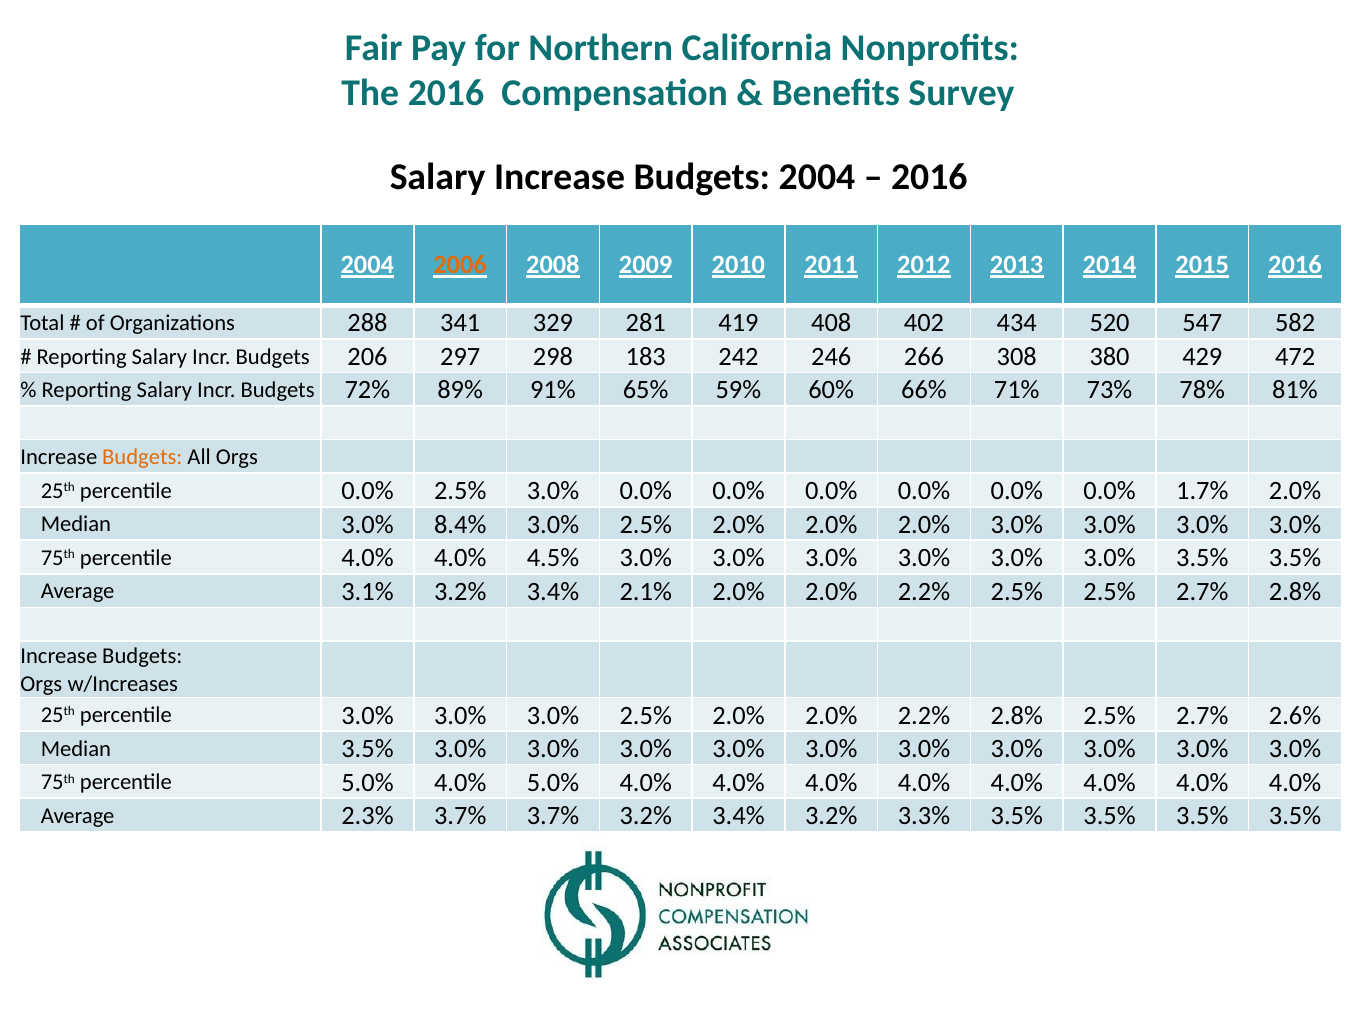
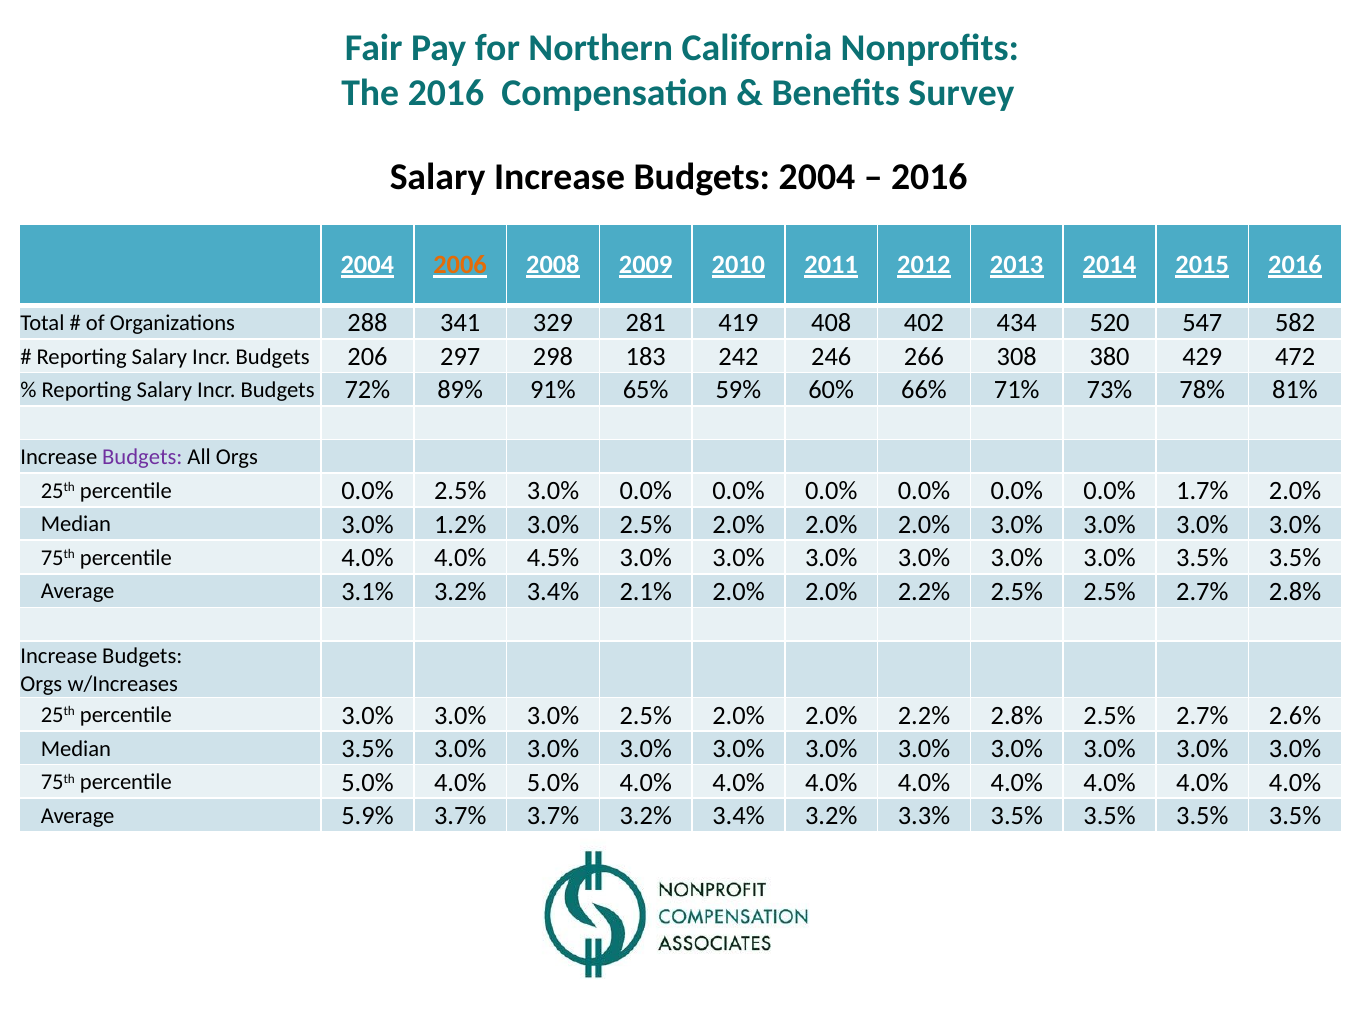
Budgets colour: orange -> purple (142, 458)
8.4%: 8.4% -> 1.2% (460, 525)
2.3%: 2.3% -> 5.9% (367, 816)
